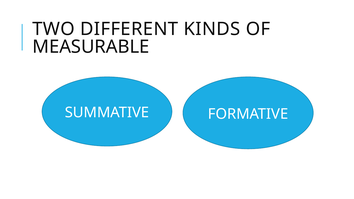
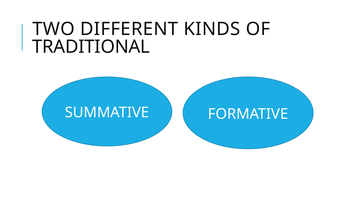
MEASURABLE: MEASURABLE -> TRADITIONAL (91, 47)
